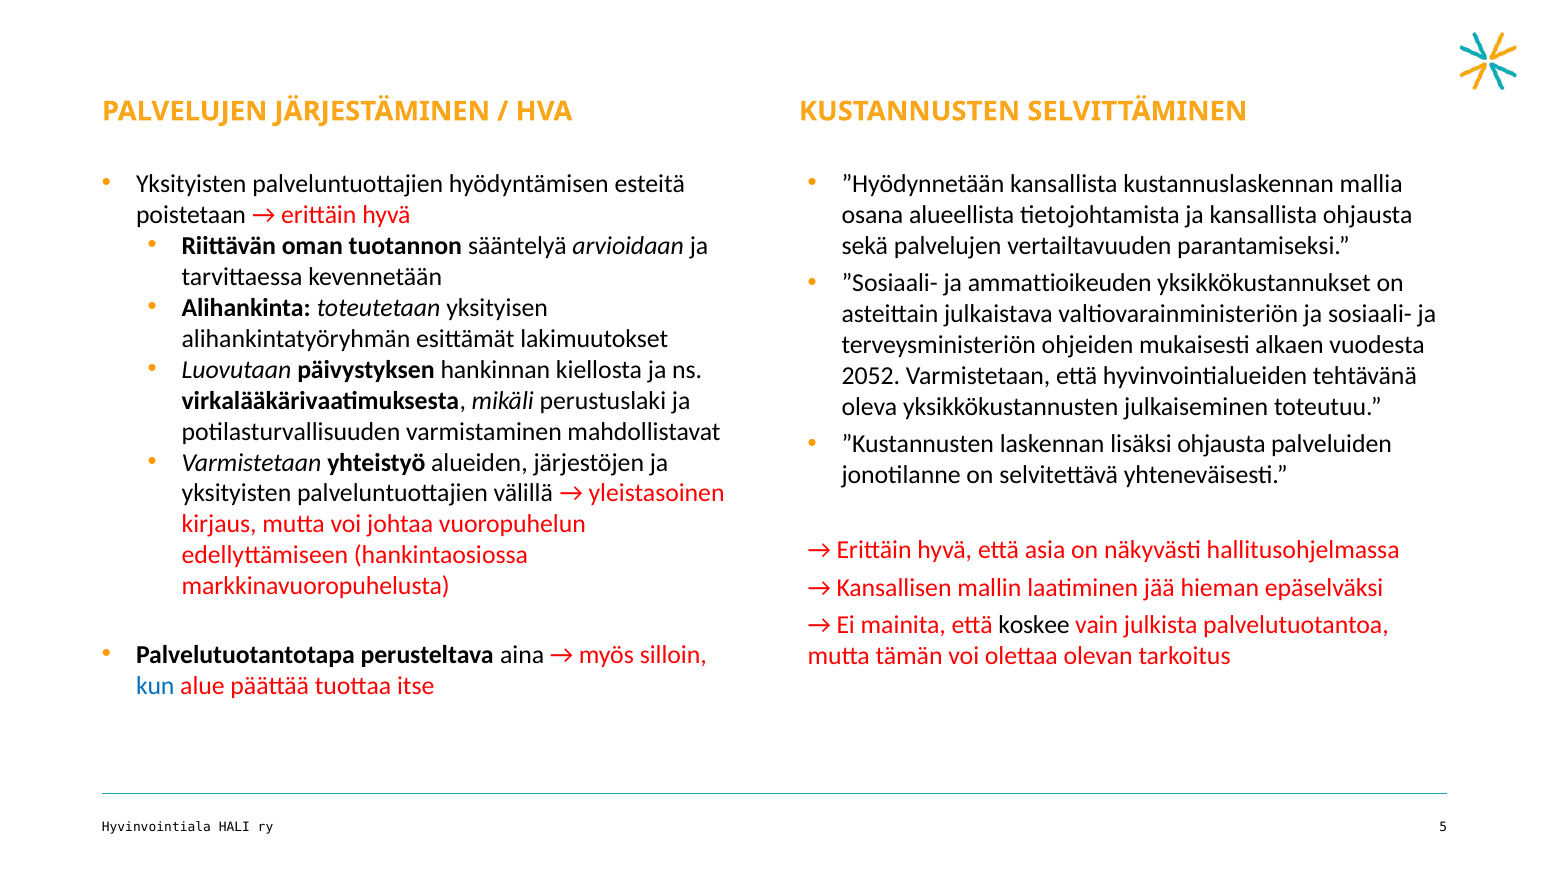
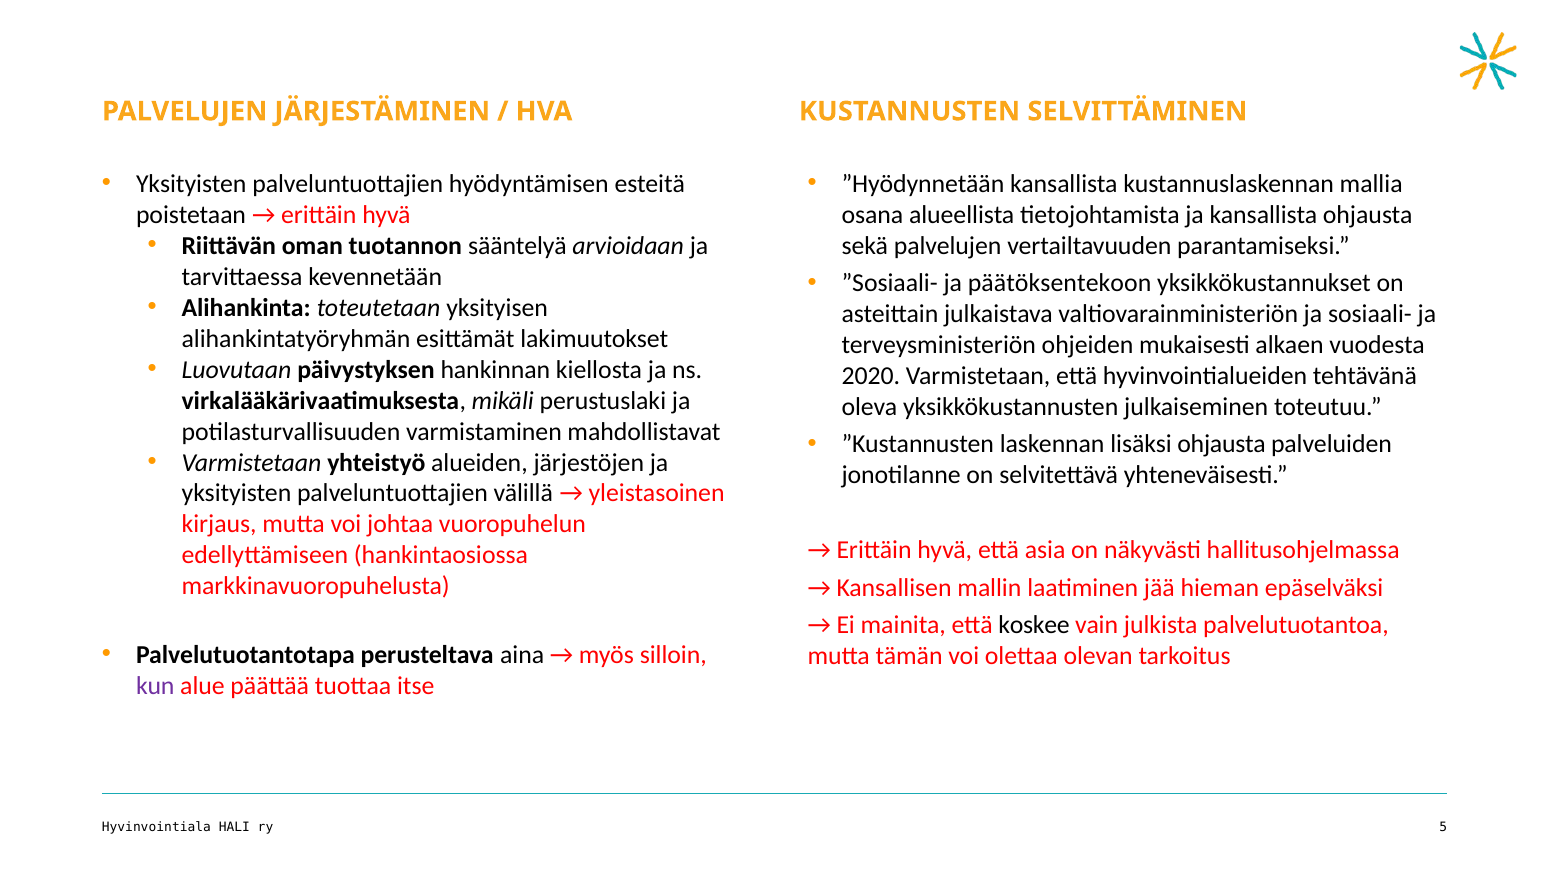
ammattioikeuden: ammattioikeuden -> päätöksentekoon (1060, 283)
2052: 2052 -> 2020 (871, 376)
kun colour: blue -> purple (155, 686)
